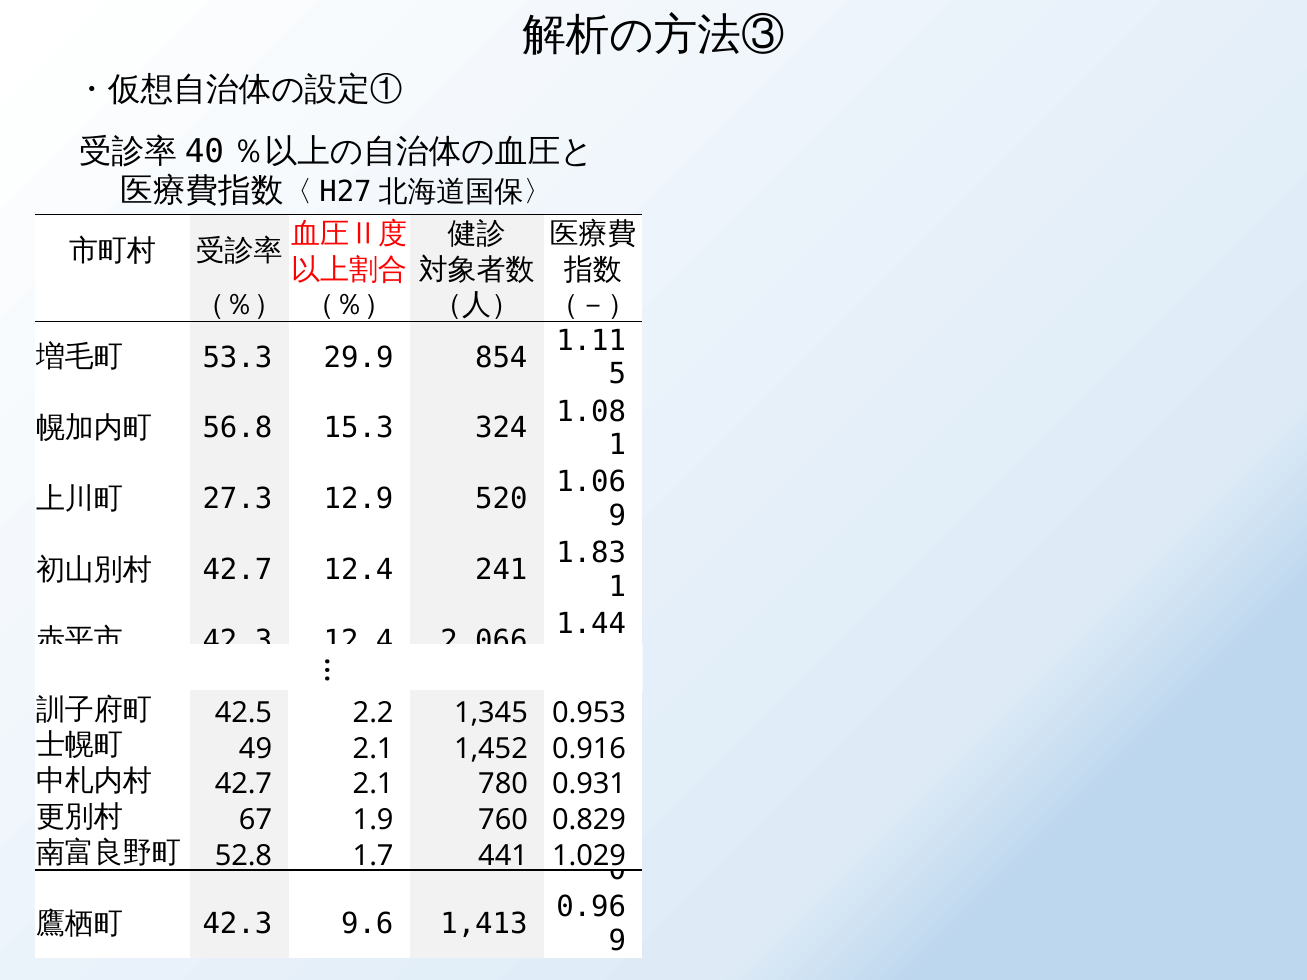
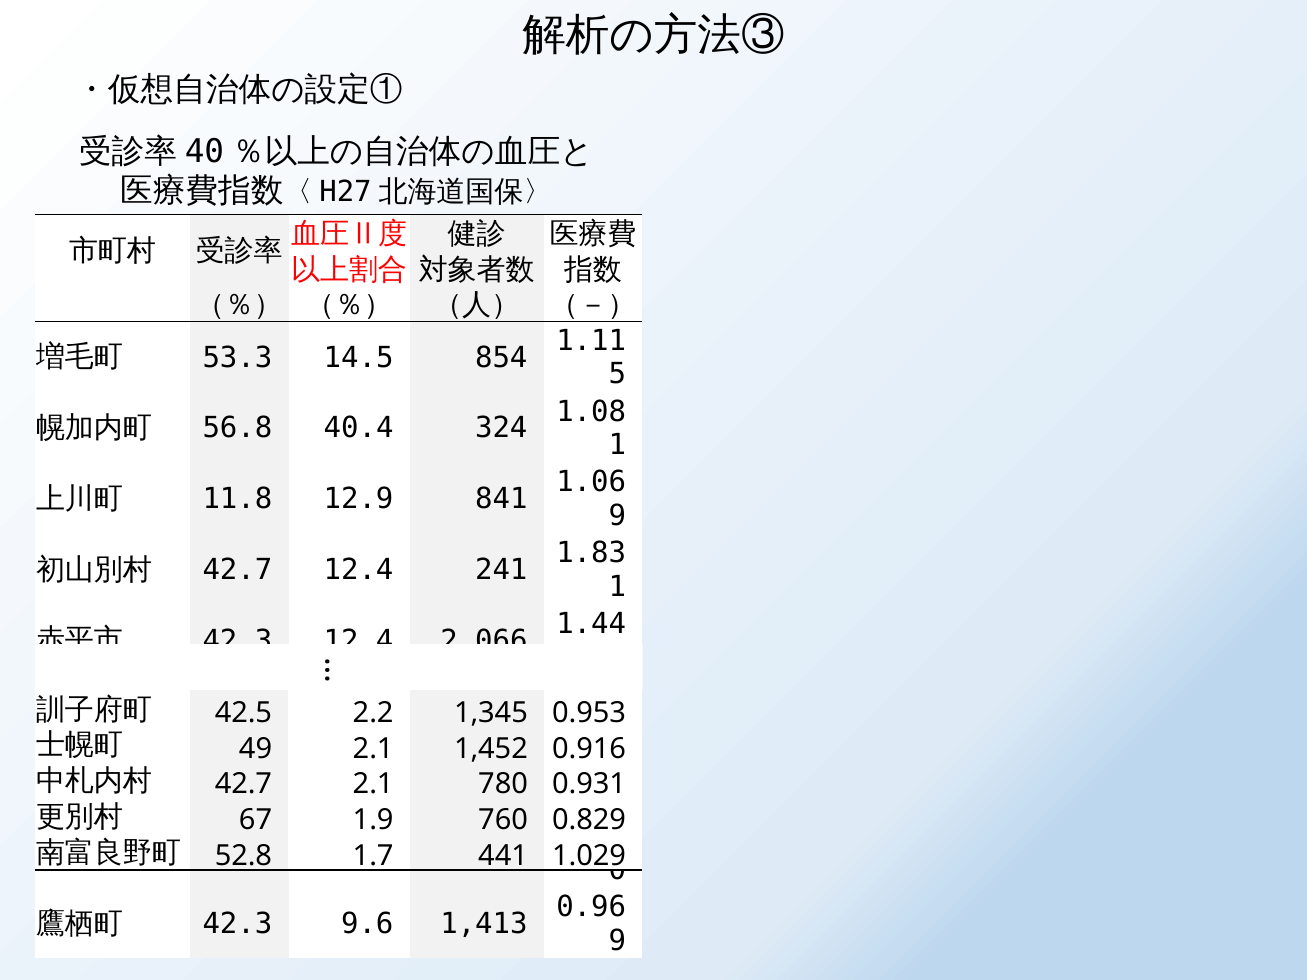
29.9: 29.9 -> 14.5 (359, 358)
15.3: 15.3 -> 40.4 (359, 428)
27.3: 27.3 -> 11.8 (237, 499)
520: 520 -> 841 (501, 499)
